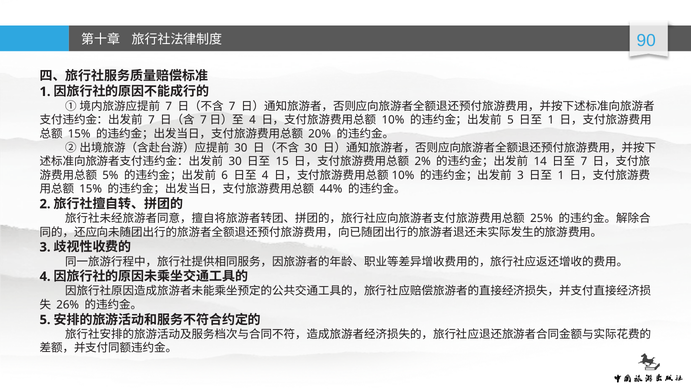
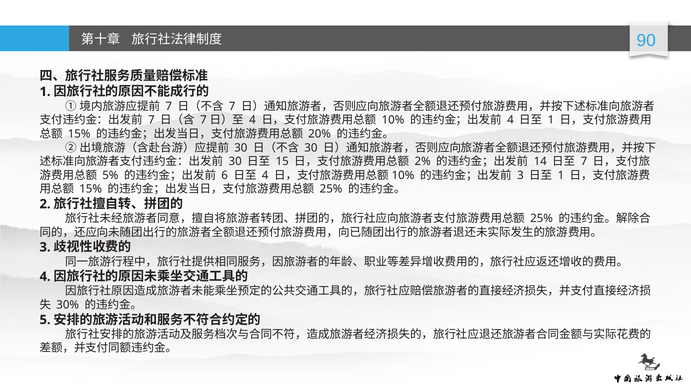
5: 5 -> 4 (510, 120)
44%: 44% -> 25% (331, 189)
26%: 26% -> 30% (68, 305)
